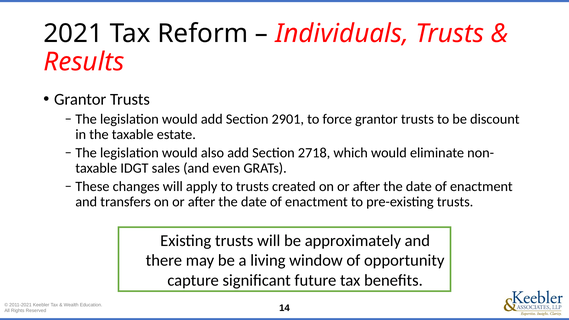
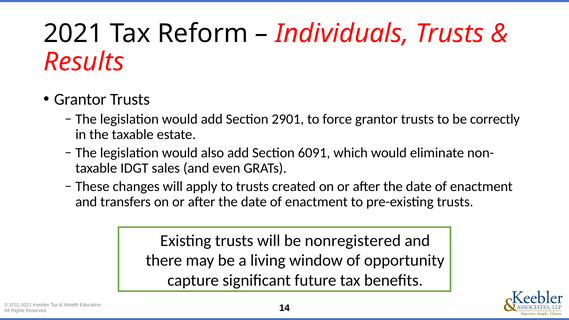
discount: discount -> correctly (495, 119)
2718: 2718 -> 6091 (314, 153)
approximately: approximately -> nonregistered (353, 241)
